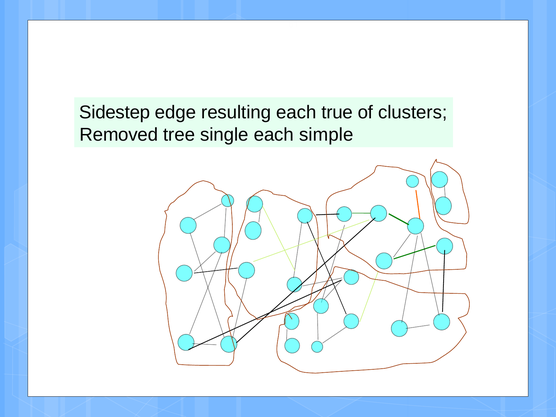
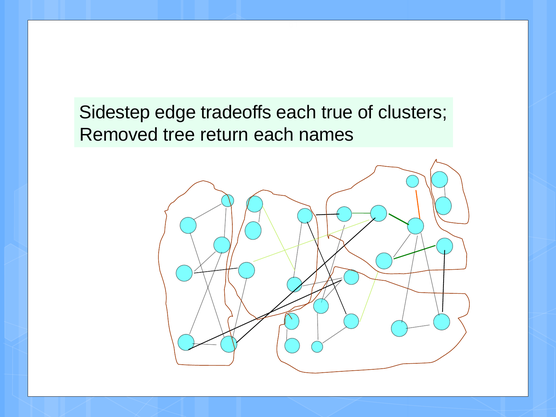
resulting: resulting -> tradeoffs (236, 112)
single: single -> return (224, 135)
simple: simple -> names (326, 135)
